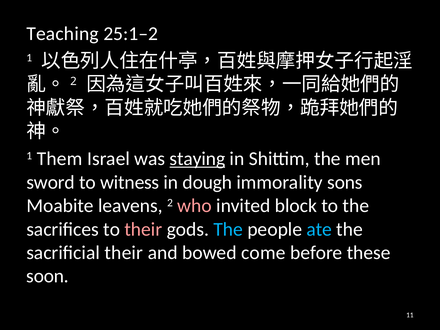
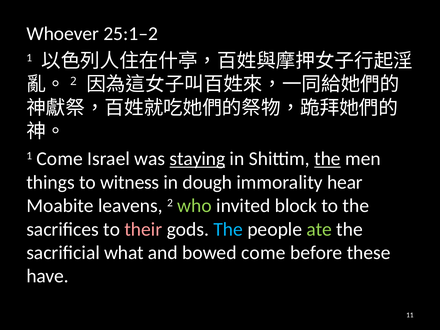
Teaching: Teaching -> Whoever (63, 34)
1 Them: Them -> Come (60, 159)
the underline: none -> present (327, 159)
sword: sword -> things (51, 182)
sons: sons -> hear (345, 182)
who colour: pink -> light green (195, 206)
ate colour: light blue -> light green (319, 229)
sacrificial their: their -> what (124, 253)
soon: soon -> have (48, 276)
